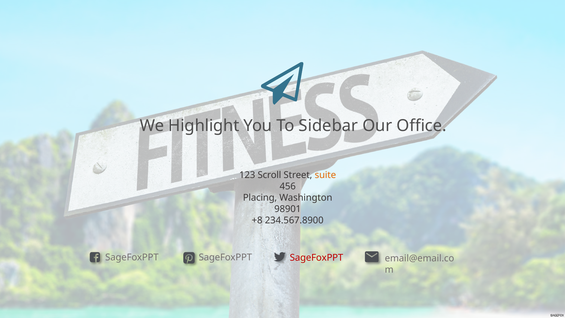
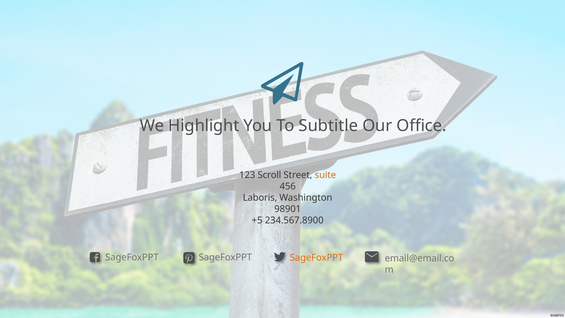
Sidebar: Sidebar -> Subtitle (328, 126)
Placing: Placing -> Laboris (260, 198)
+8: +8 -> +5 (257, 220)
SageFoxPPT colour: red -> orange (317, 258)
